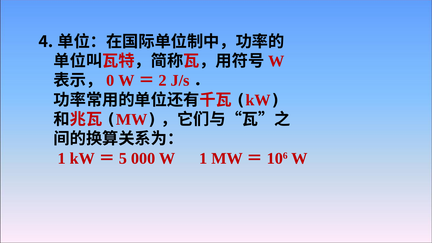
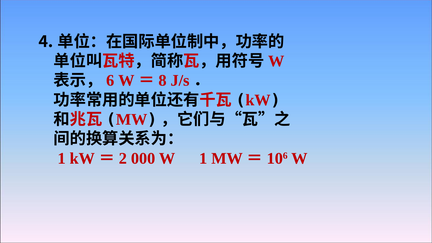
0: 0 -> 6 (110, 81)
2: 2 -> 8 (162, 81)
5: 5 -> 2 (123, 158)
